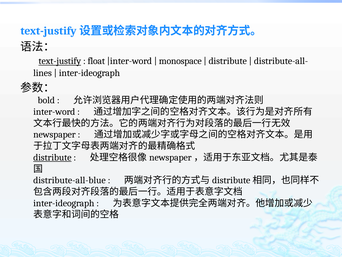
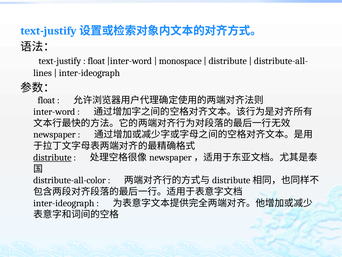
text-justify underline: present -> none (60, 61)
bold: bold -> float (46, 100)
distribute-all-blue: distribute-all-blue -> distribute-all-color (70, 180)
